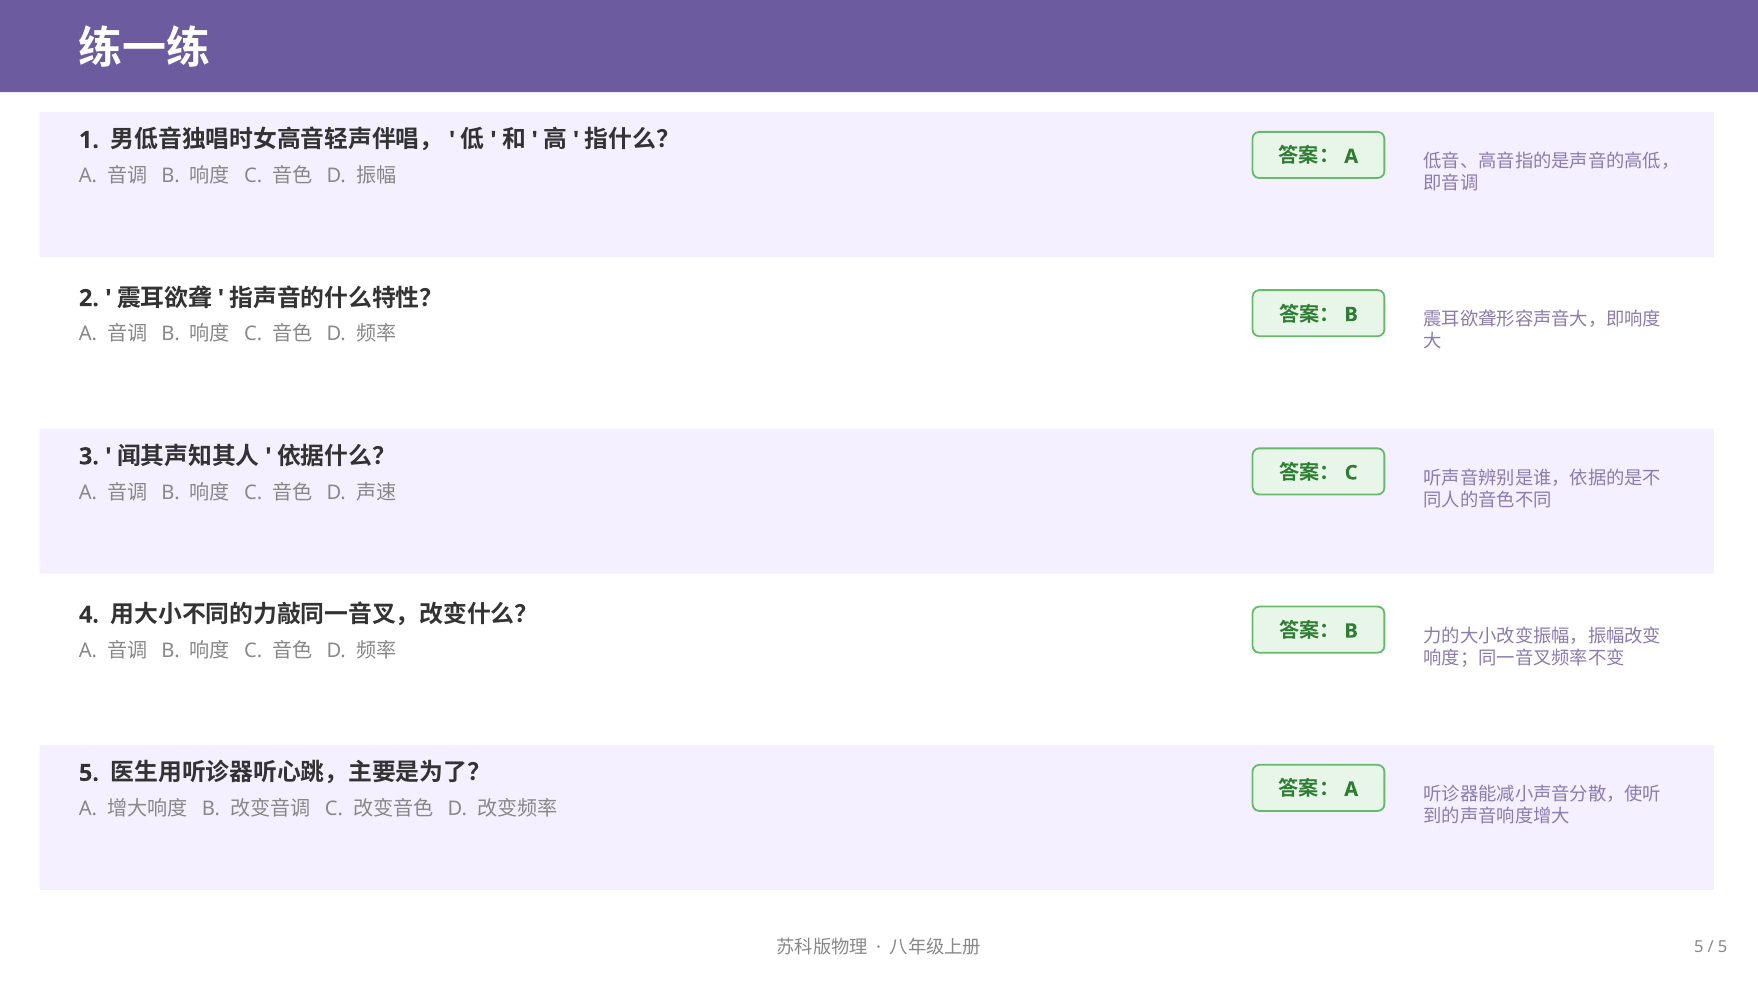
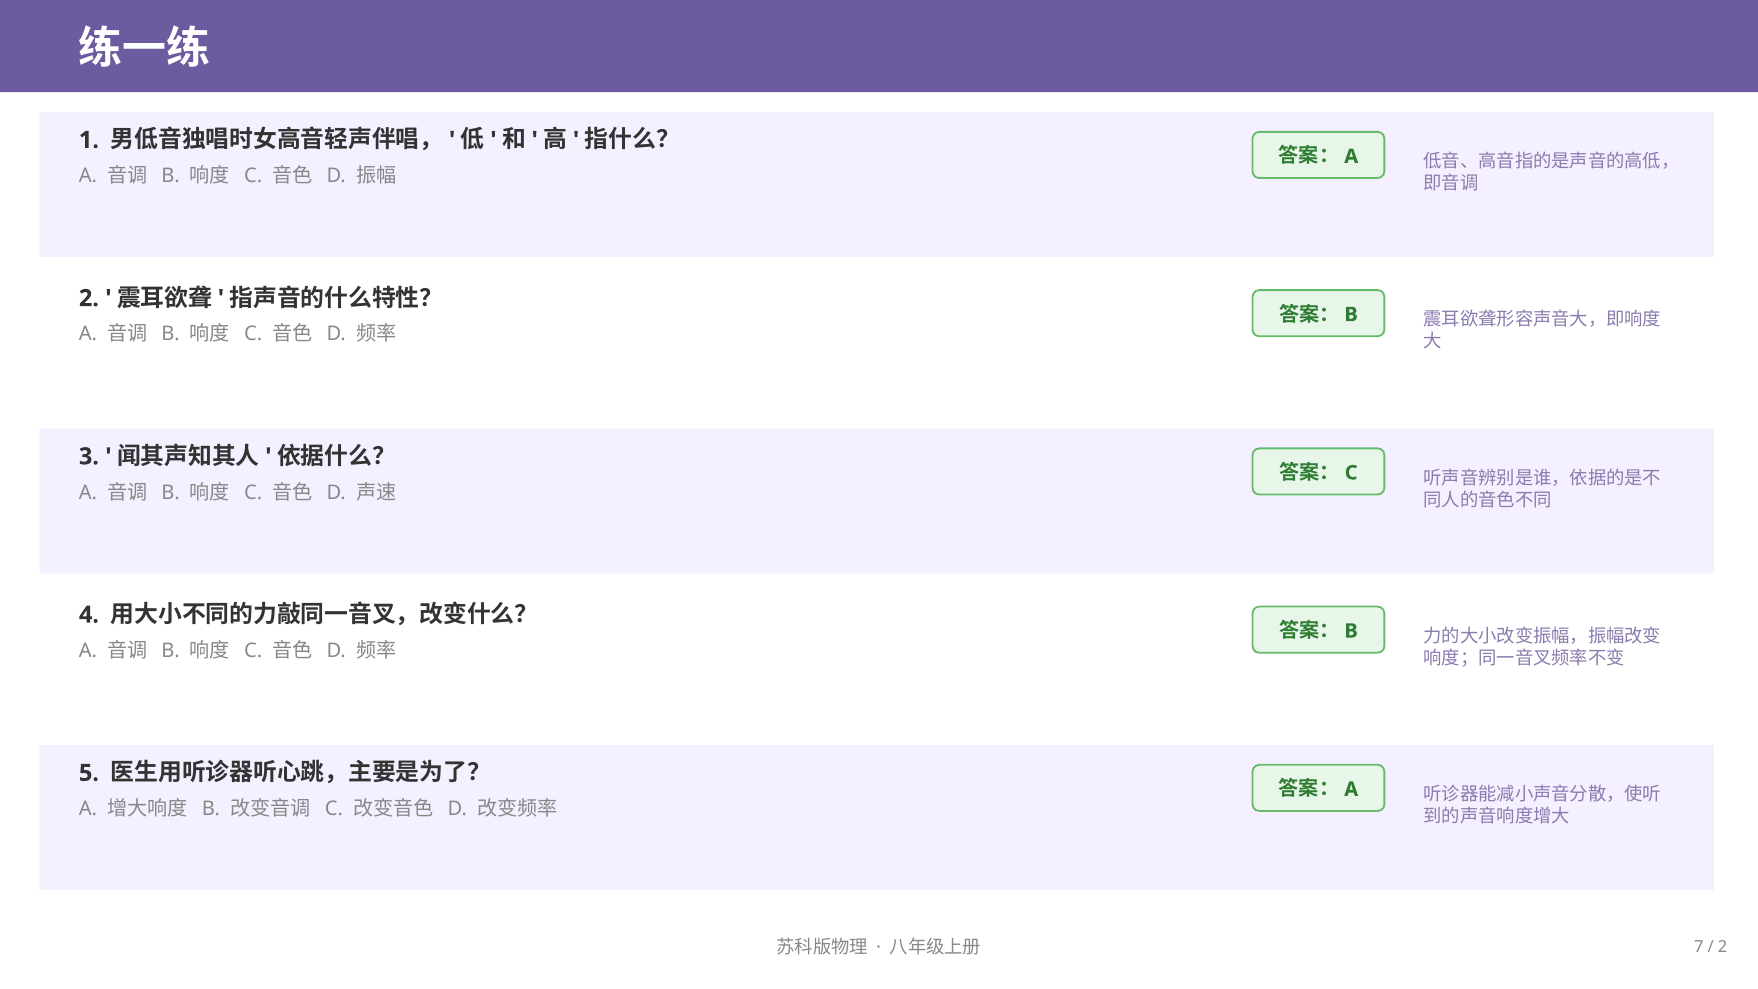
5: 5 -> 7 (1699, 947)
5: 5 -> 2 (1723, 947)
